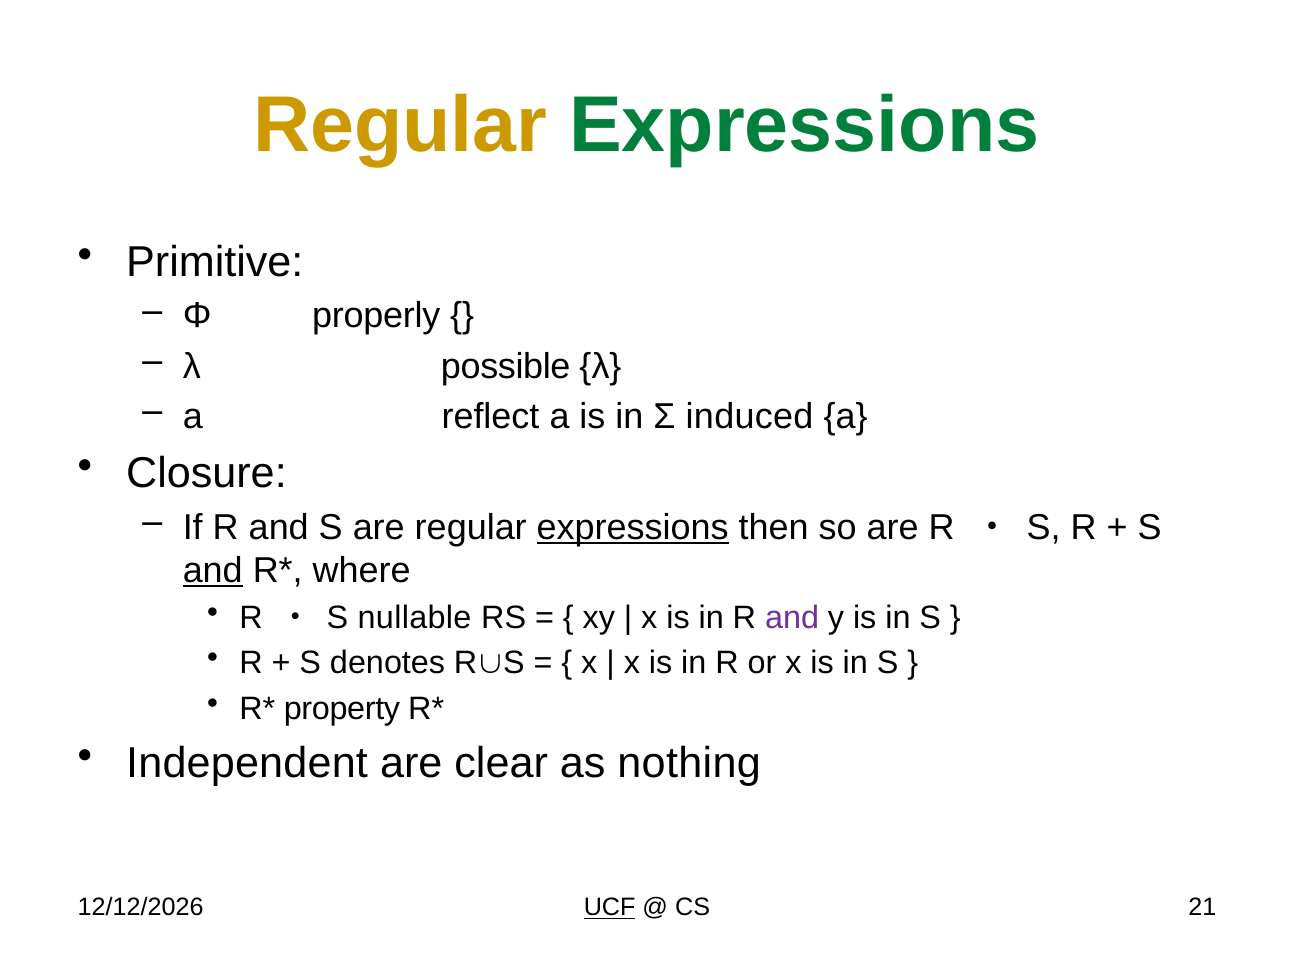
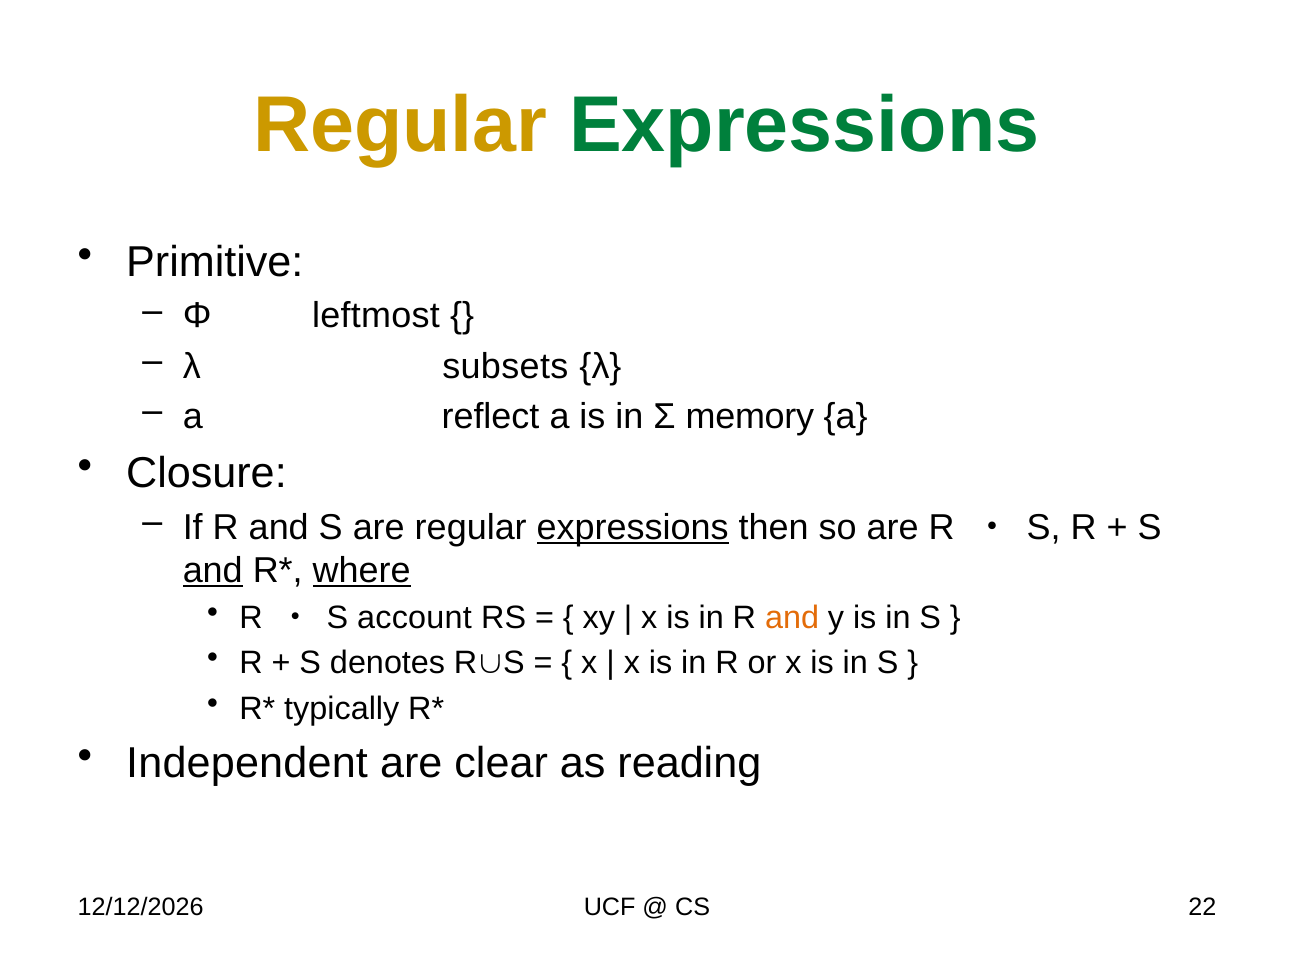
properly: properly -> leftmost (376, 316)
possible: possible -> subsets (505, 366)
induced: induced -> memory (750, 417)
where underline: none -> present (362, 570)
nullable: nullable -> account (415, 618)
and colour: purple -> orange (792, 618)
property: property -> typically (342, 708)
nothing: nothing -> reading (689, 763)
UCF underline: present -> none (610, 907)
21: 21 -> 22 (1202, 907)
